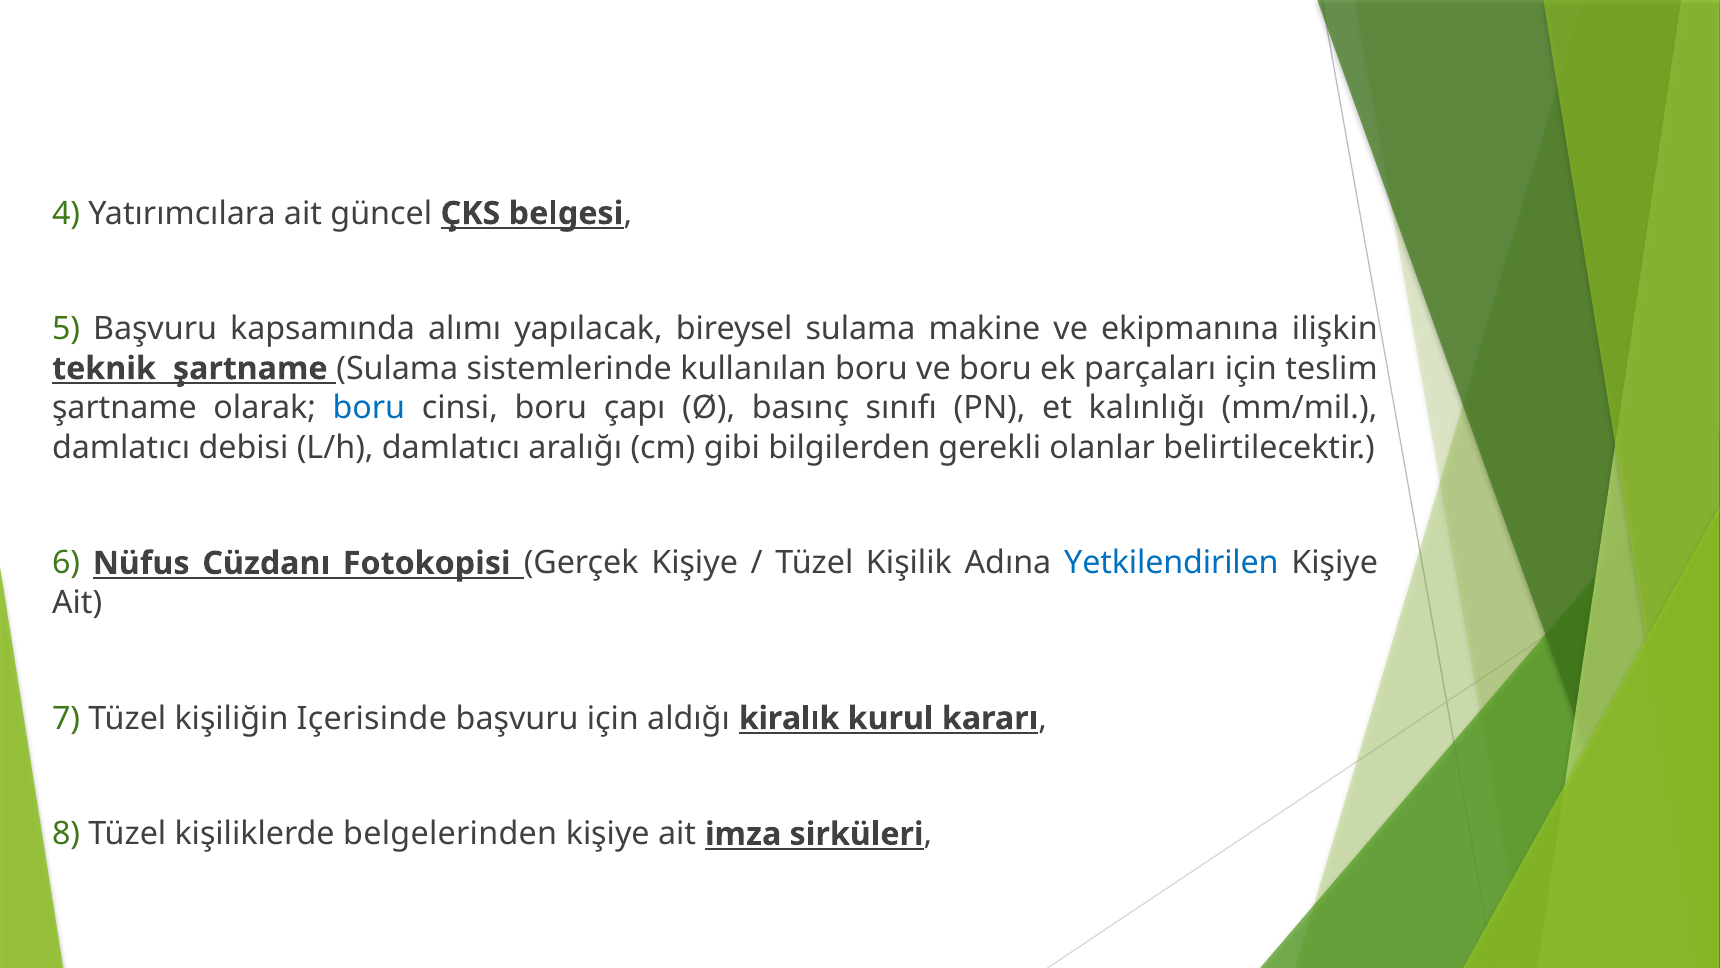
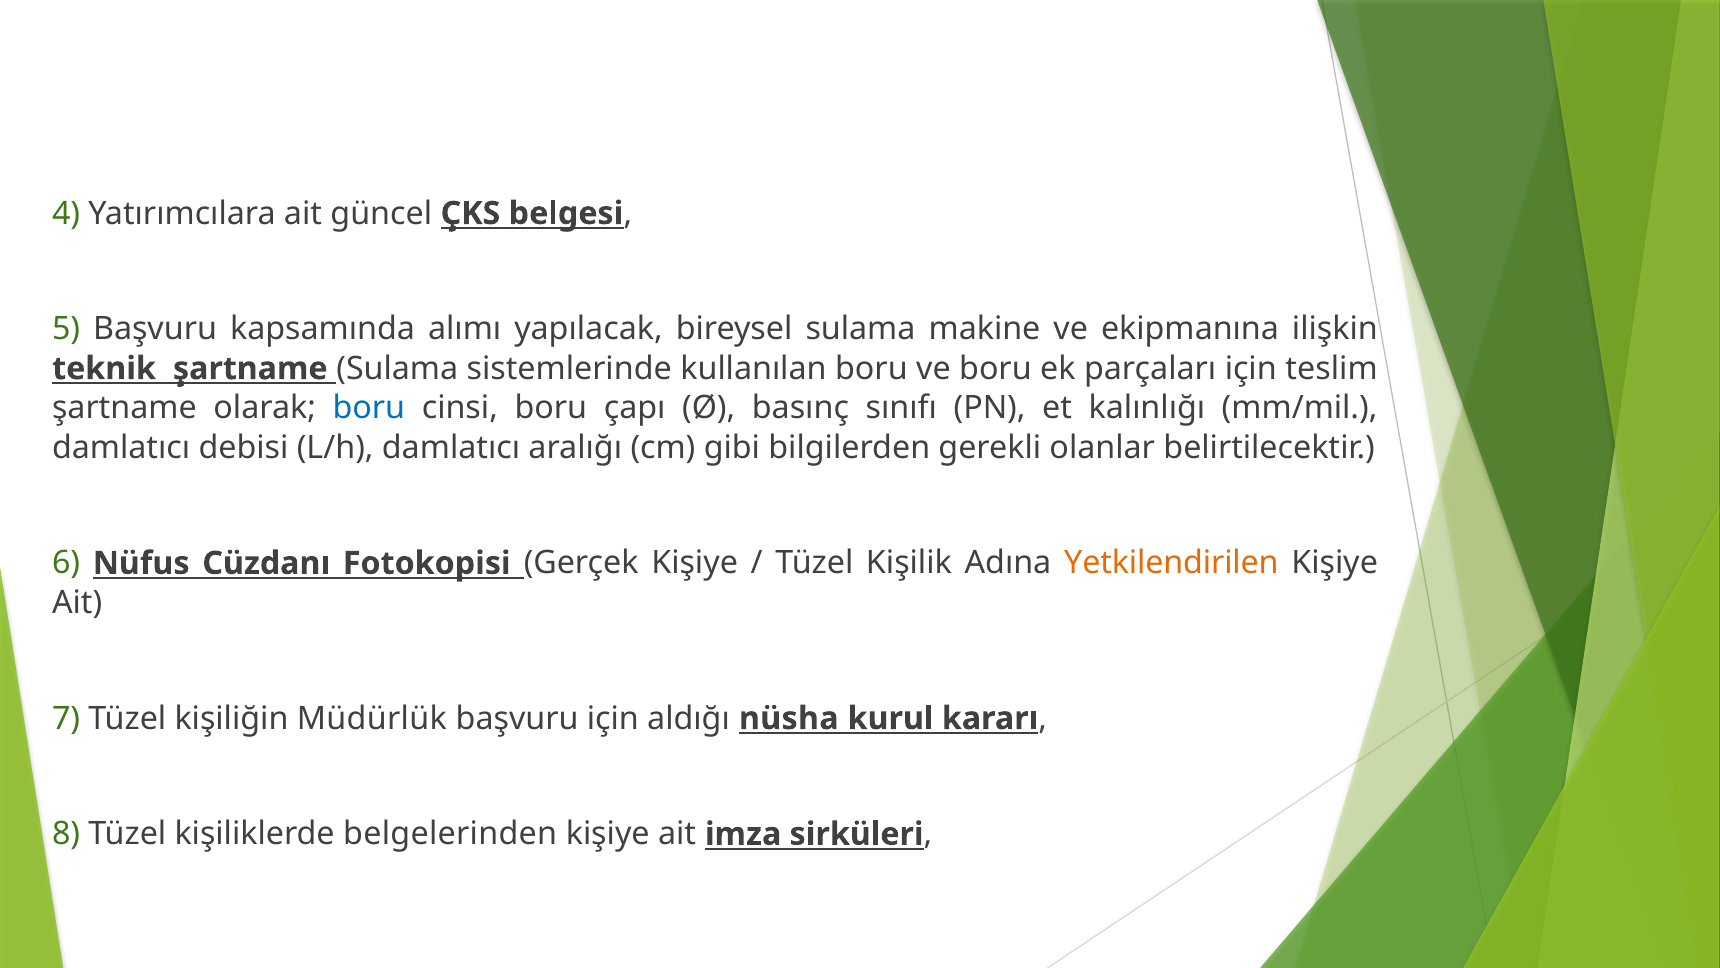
Yetkilendirilen colour: blue -> orange (1171, 563)
Içerisinde: Içerisinde -> Müdürlük (372, 718)
kiralık: kiralık -> nüsha (789, 718)
